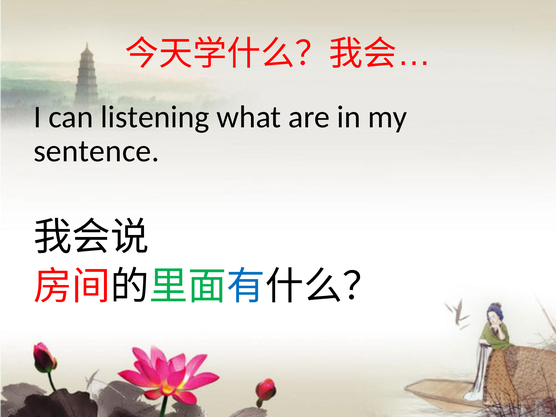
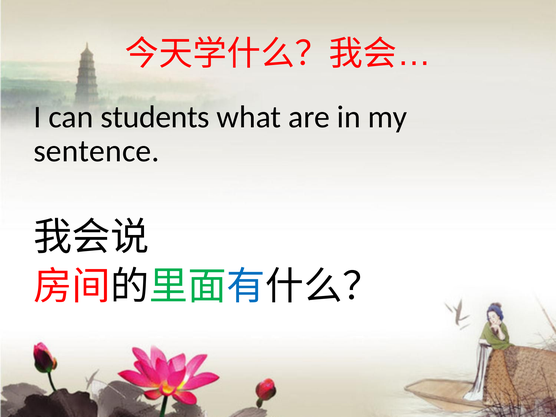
listening: listening -> students (155, 117)
